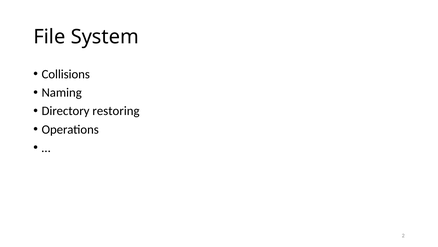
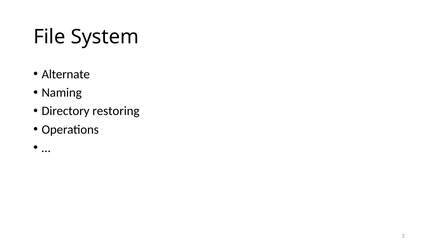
Collisions: Collisions -> Alternate (66, 74)
